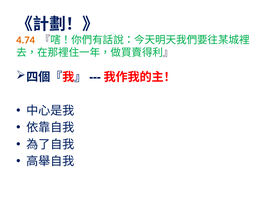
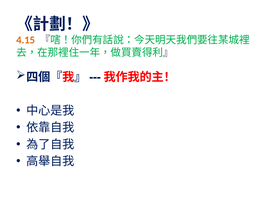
4.74: 4.74 -> 4.15 (26, 40)
